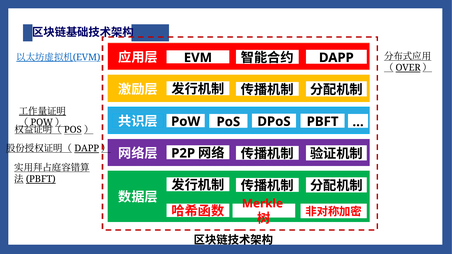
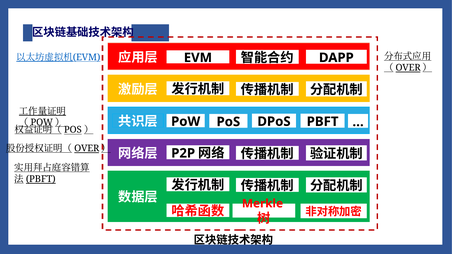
DAPP: DAPP -> OVER (87, 149)
